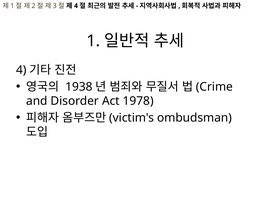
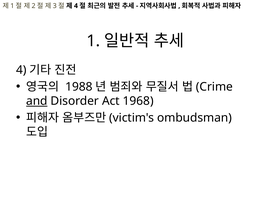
1938: 1938 -> 1988 (79, 87)
and underline: none -> present (37, 101)
1978: 1978 -> 1968 (138, 101)
